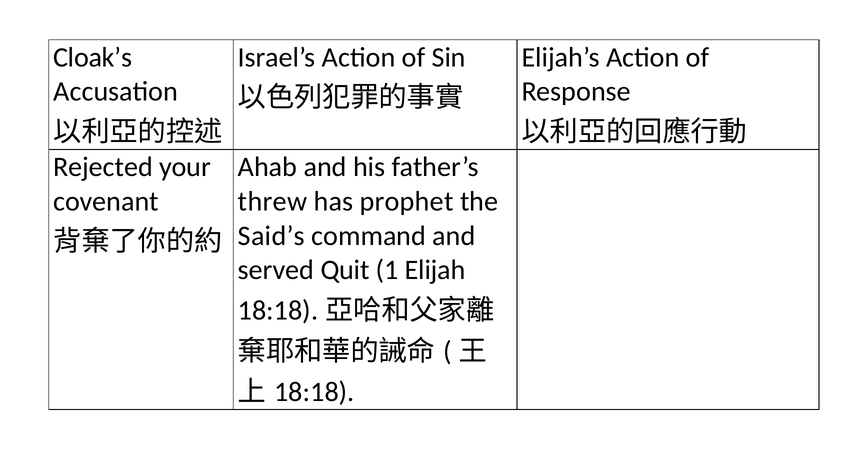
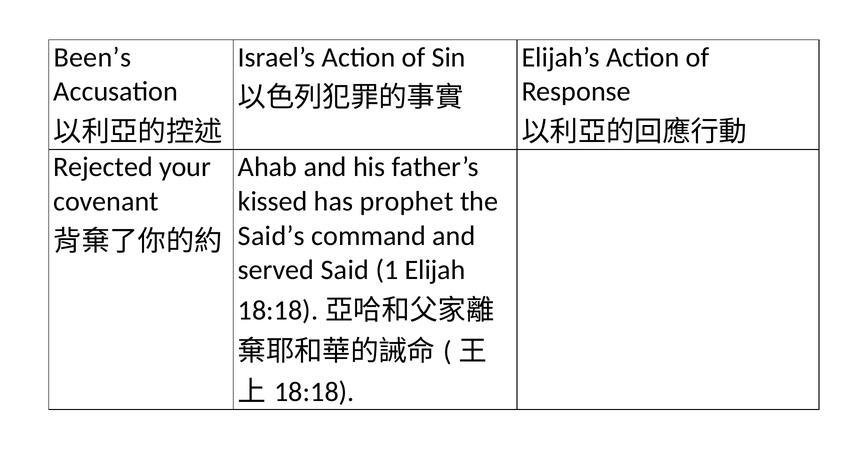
Cloak’s: Cloak’s -> Been’s (92, 57)
threw: threw -> kissed (273, 201)
Quit: Quit -> Said (345, 270)
